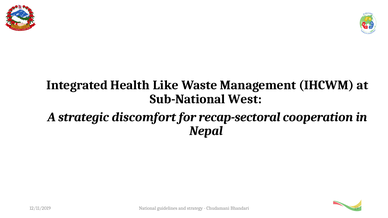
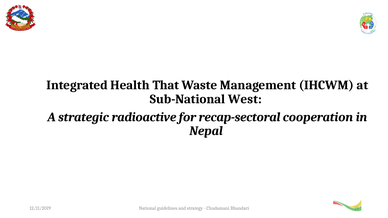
Like: Like -> That (166, 85)
discomfort: discomfort -> radioactive (144, 117)
